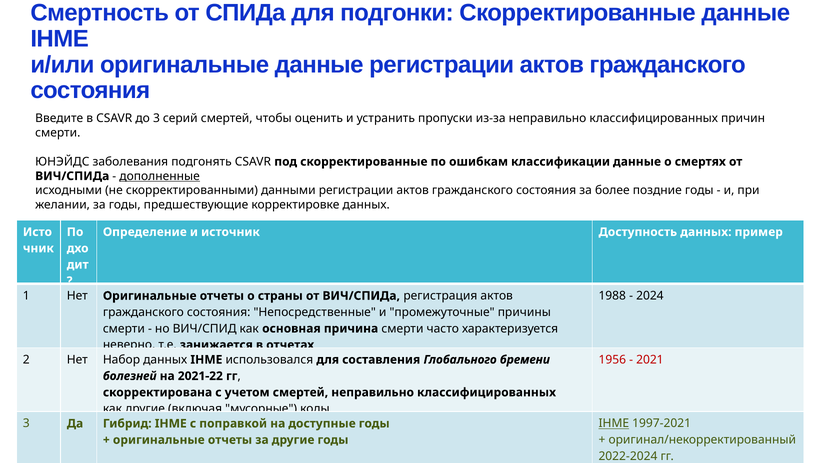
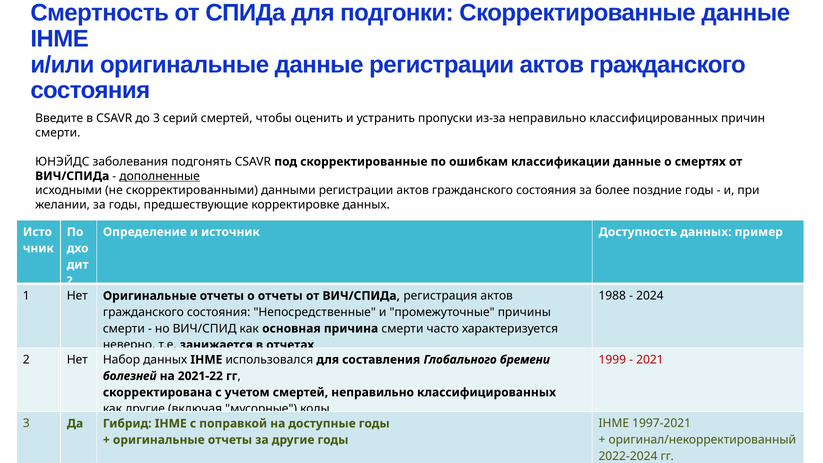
о страны: страны -> отчеты (280, 296)
1956: 1956 -> 1999 (612, 360)
IHME underline: present -> none (614, 423)
